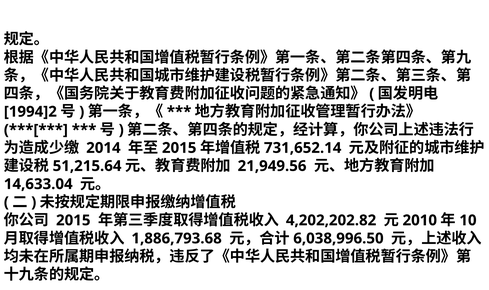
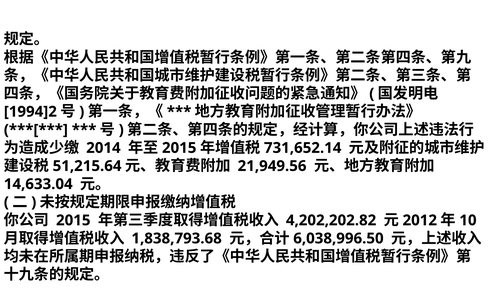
2010: 2010 -> 2012 (420, 221)
1,886,793.68: 1,886,793.68 -> 1,838,793.68 (177, 239)
